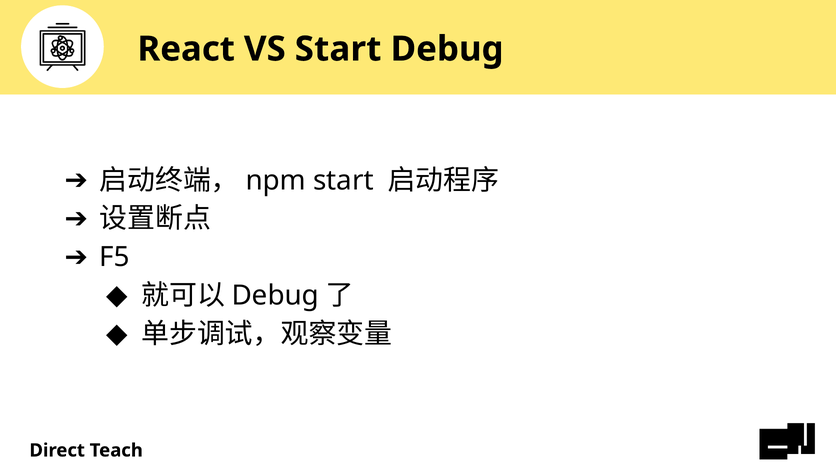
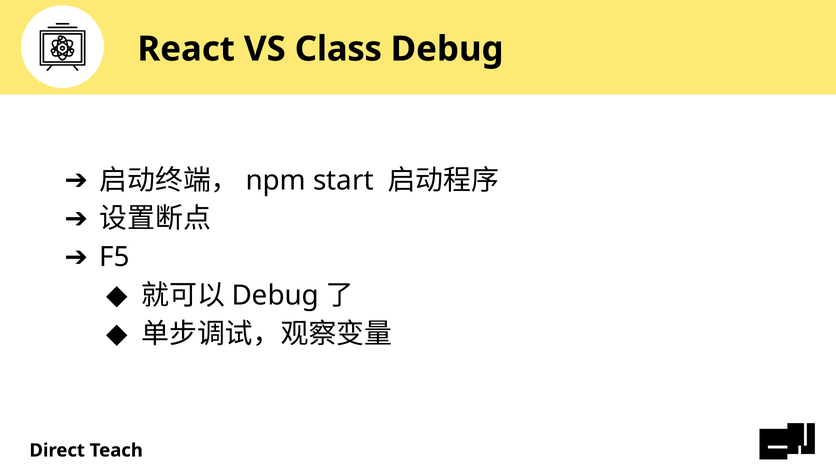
VS Start: Start -> Class (338, 49)
